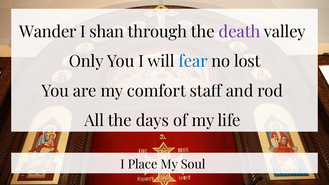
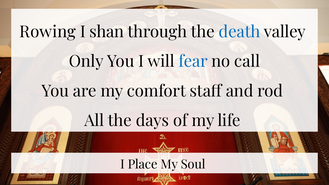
Wander: Wander -> Rowing (48, 32)
death colour: purple -> blue (239, 32)
lost: lost -> call (247, 62)
